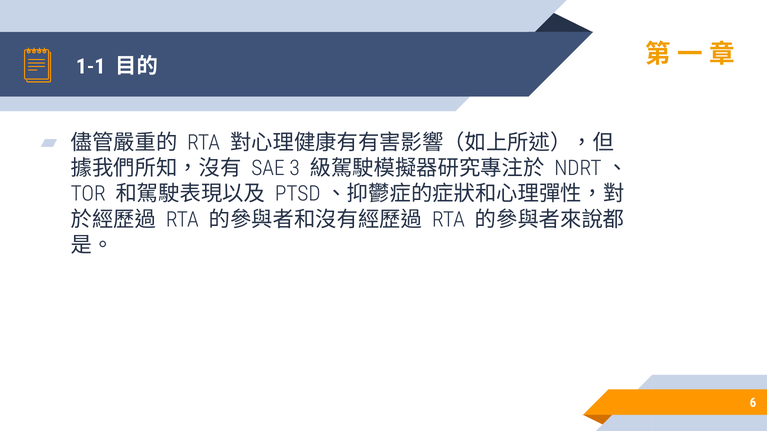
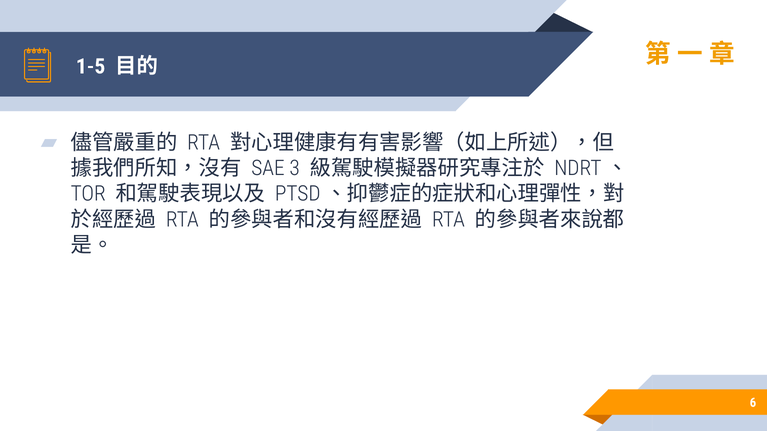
1-1: 1-1 -> 1-5 (91, 67)
